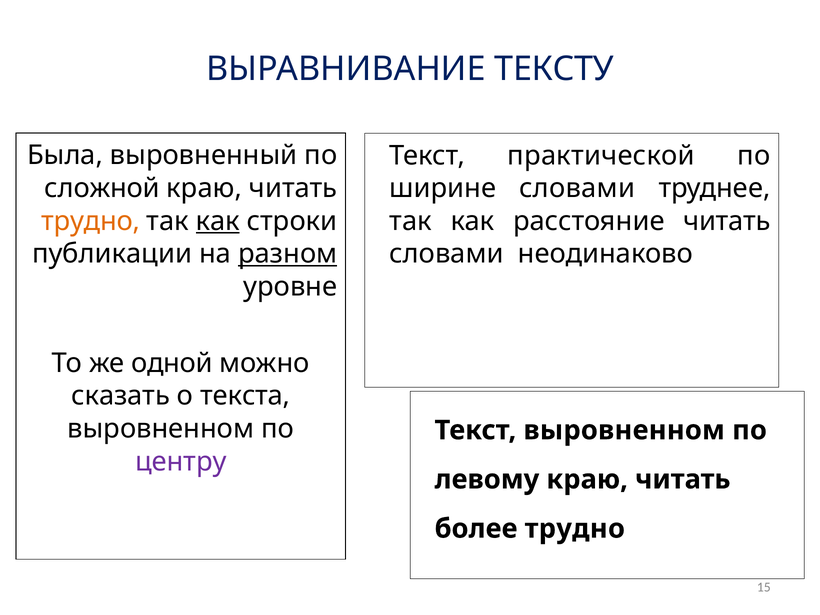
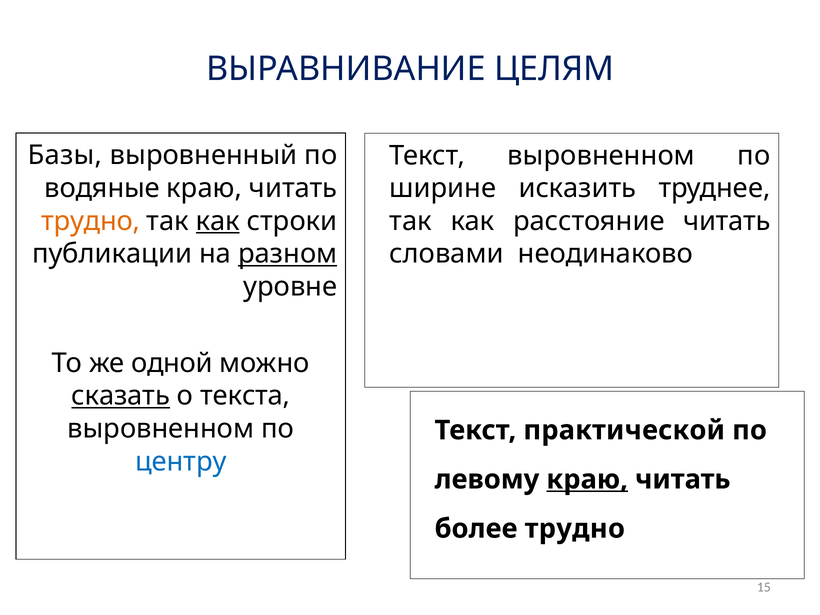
ТЕКСТУ: ТЕКСТУ -> ЦЕЛЯМ (554, 69)
Была: Была -> Базы (65, 155)
Текст практической: практической -> выровненном (601, 156)
сложной: сложной -> водяные (102, 188)
ширине словами: словами -> исказить (577, 188)
сказать underline: none -> present (121, 396)
Текст выровненном: выровненном -> практической (624, 430)
центру colour: purple -> blue (181, 462)
краю underline: none -> present (587, 479)
